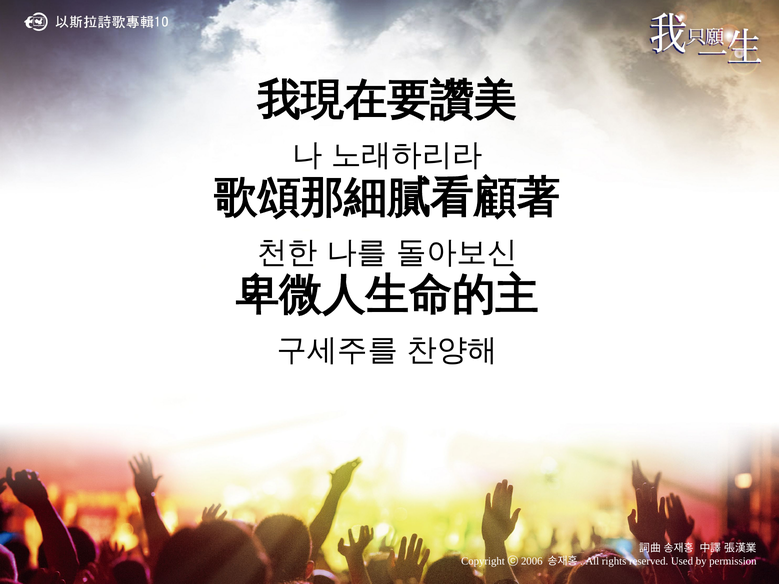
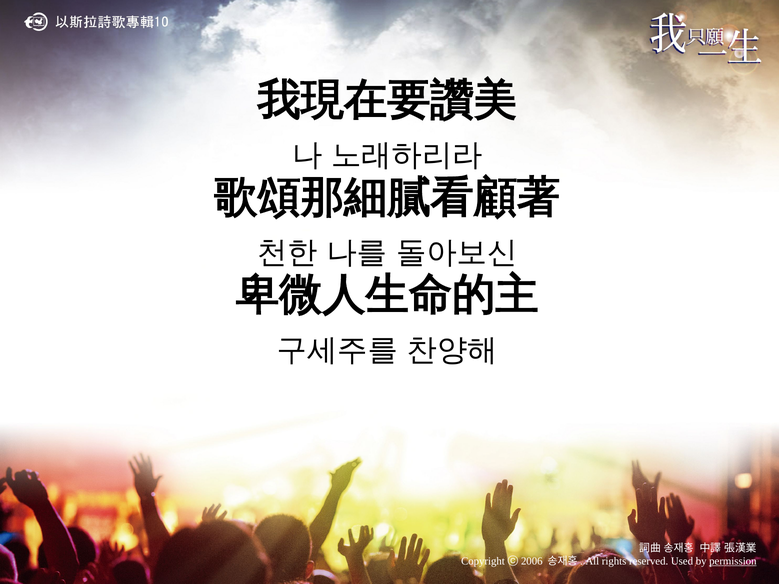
permission underline: none -> present (733, 561)
